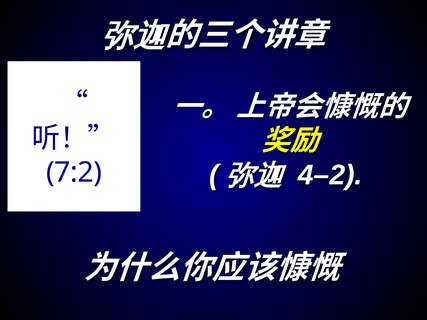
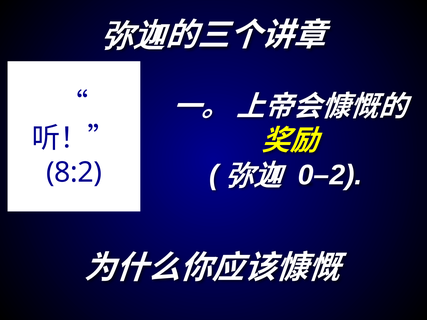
4–2: 4–2 -> 0–2 (330, 175)
7:2: 7:2 -> 8:2 (74, 173)
